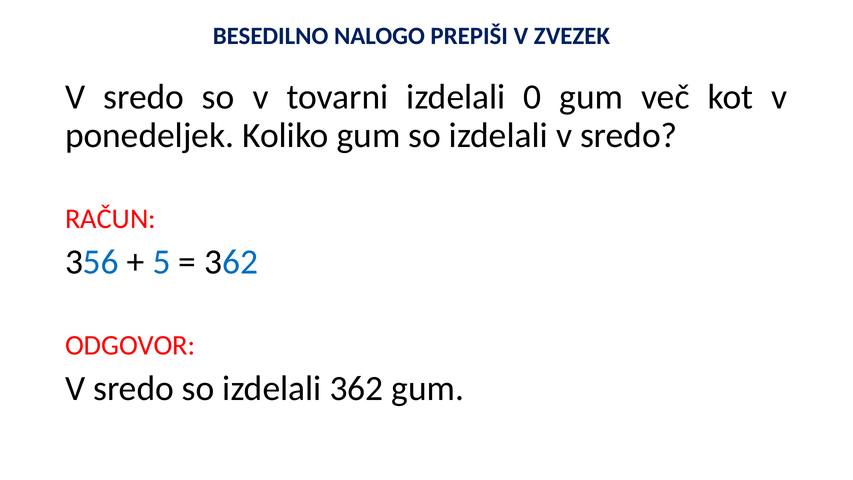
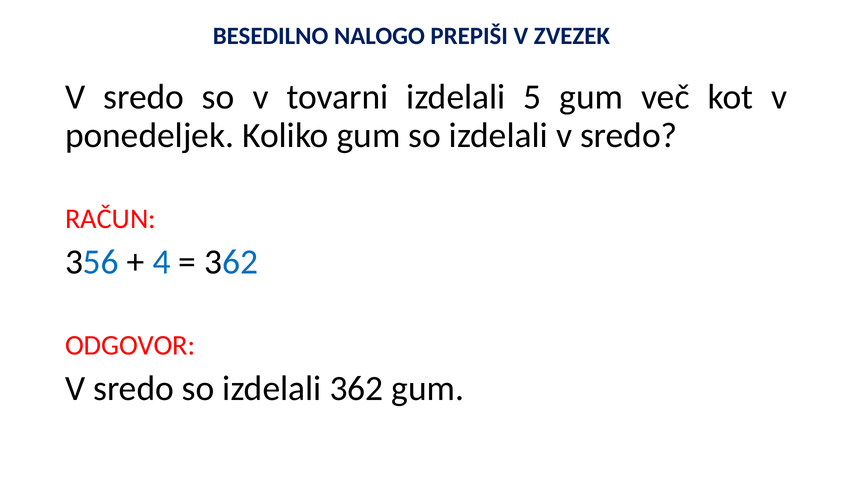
0: 0 -> 5 (532, 97)
5: 5 -> 4 (162, 262)
